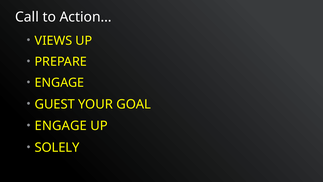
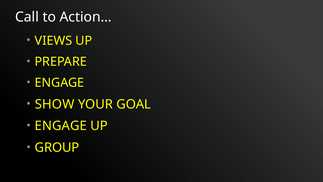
GUEST: GUEST -> SHOW (55, 104)
SOLELY: SOLELY -> GROUP (57, 147)
